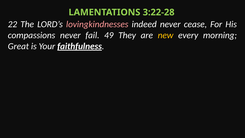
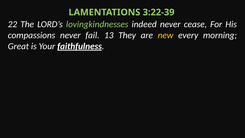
3:22-28: 3:22-28 -> 3:22-39 (159, 12)
lovingkindnesses colour: pink -> light green (97, 24)
49: 49 -> 13 (109, 35)
